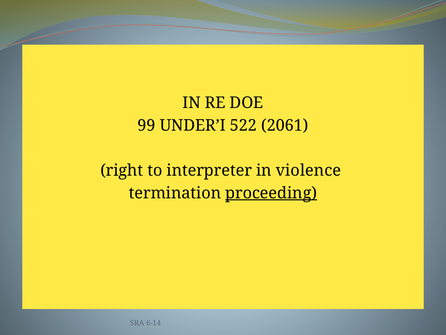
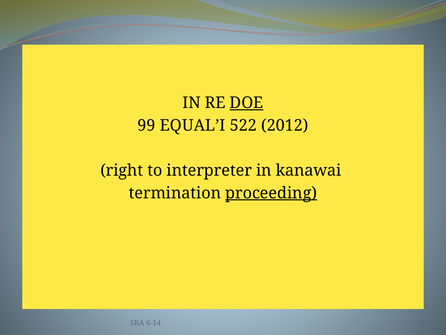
DOE underline: none -> present (247, 103)
UNDER’I: UNDER’I -> EQUAL’I (193, 125)
2061: 2061 -> 2012 (285, 125)
violence: violence -> kanawai (309, 170)
